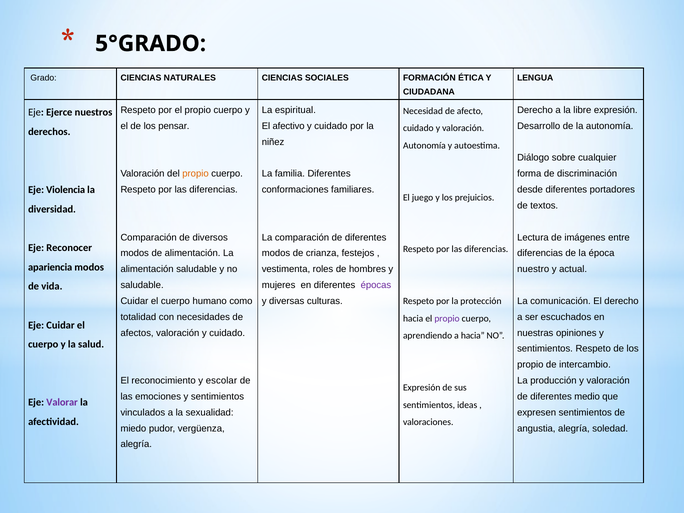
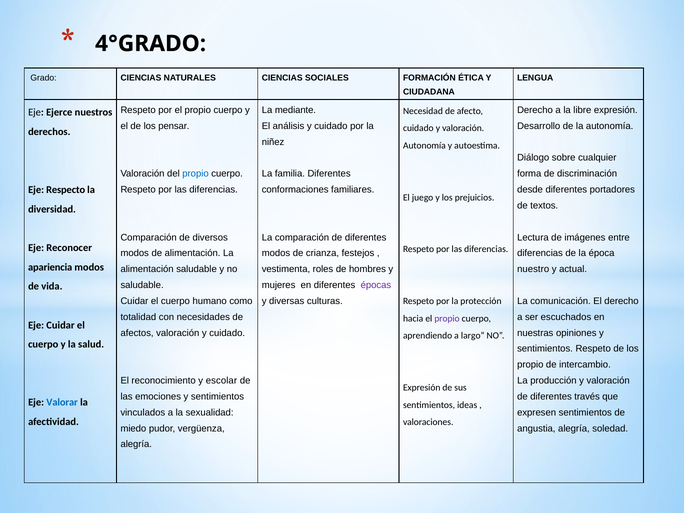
5°GRADO: 5°GRADO -> 4°GRADO (151, 44)
espiritual: espiritual -> mediante (295, 110)
afectivo: afectivo -> análisis (289, 126)
propio colour: orange -> blue (195, 174)
Violencia: Violencia -> Respecto (66, 190)
a hacia: hacia -> largo (473, 336)
medio: medio -> través (587, 397)
Valorar colour: purple -> blue (62, 402)
